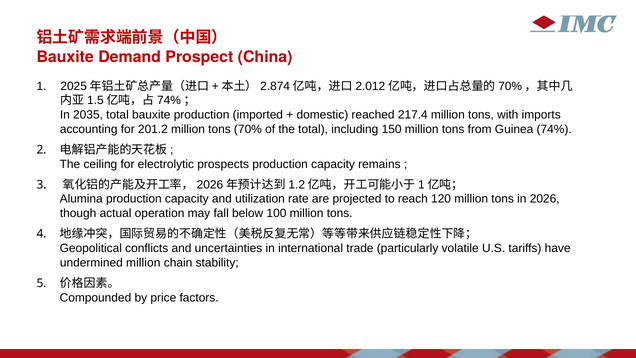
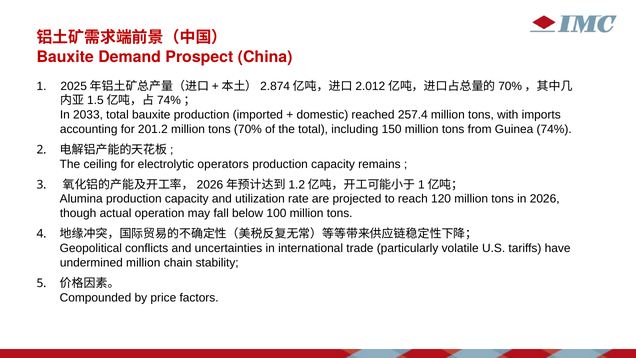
2035: 2035 -> 2033 (88, 115)
217.4: 217.4 -> 257.4 (413, 115)
prospects: prospects -> operators (223, 164)
